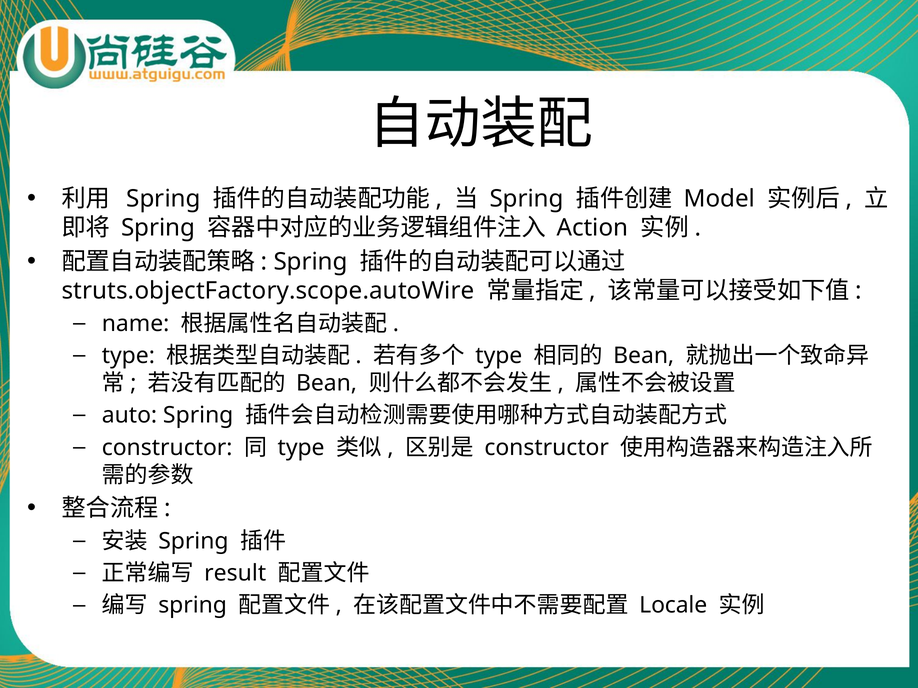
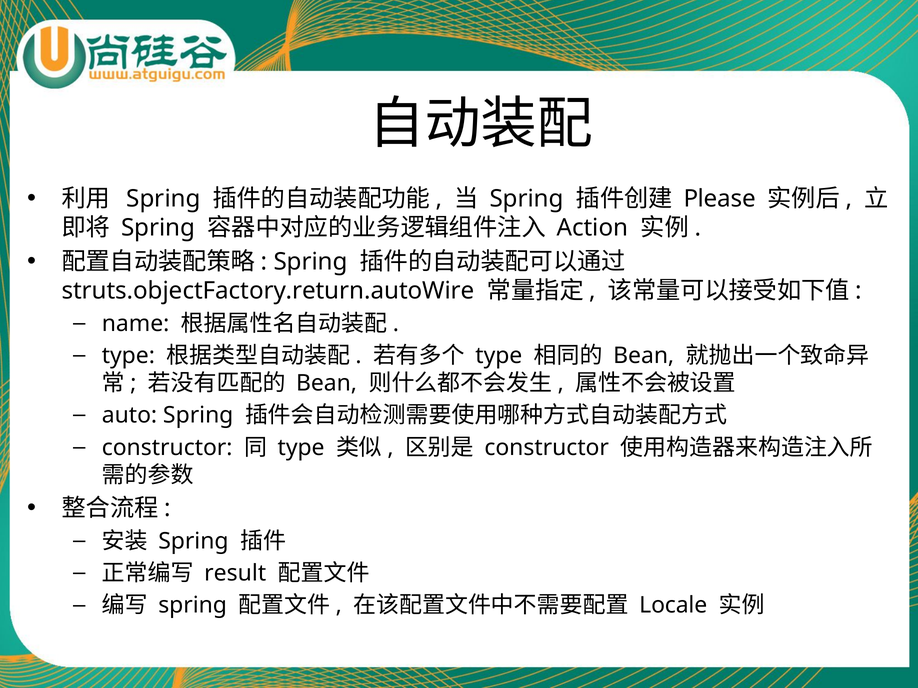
Model: Model -> Please (720, 199)
struts.objectFactory.scope.autoWire: struts.objectFactory.scope.autoWire -> struts.objectFactory.return.autoWire (268, 291)
